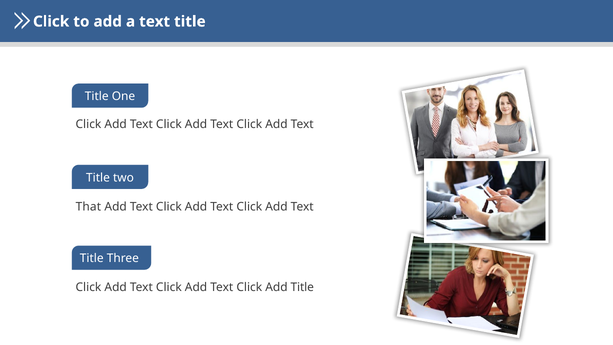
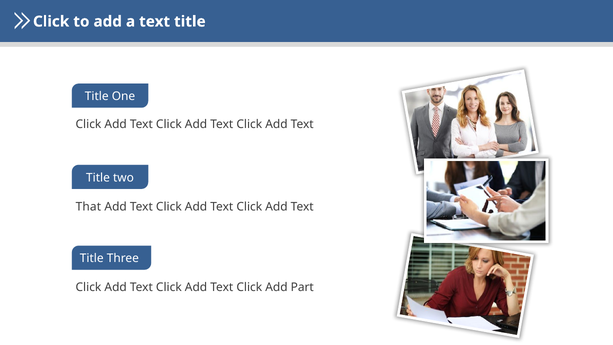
Add Title: Title -> Part (302, 287)
